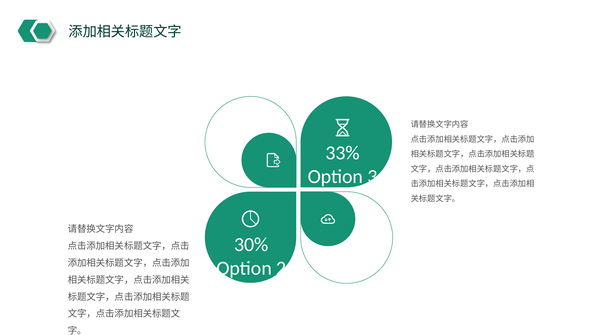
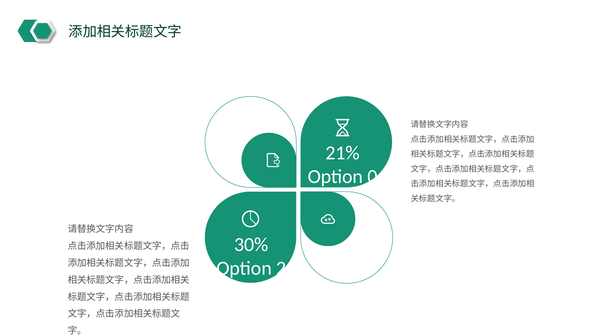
33%: 33% -> 21% (343, 153)
3: 3 -> 0 (373, 177)
